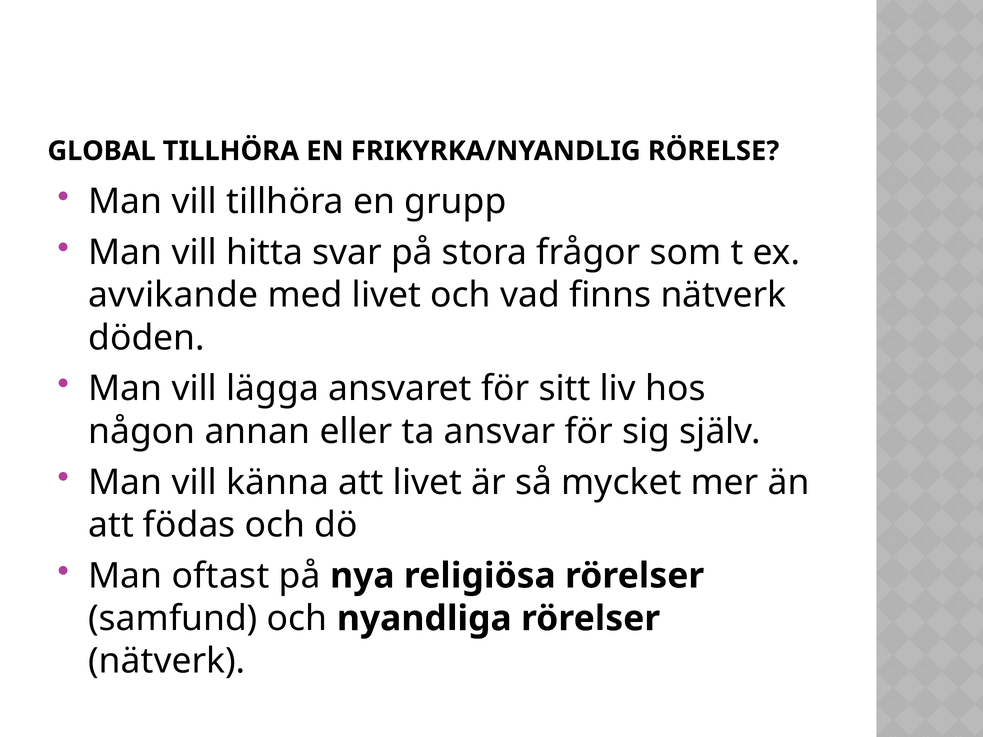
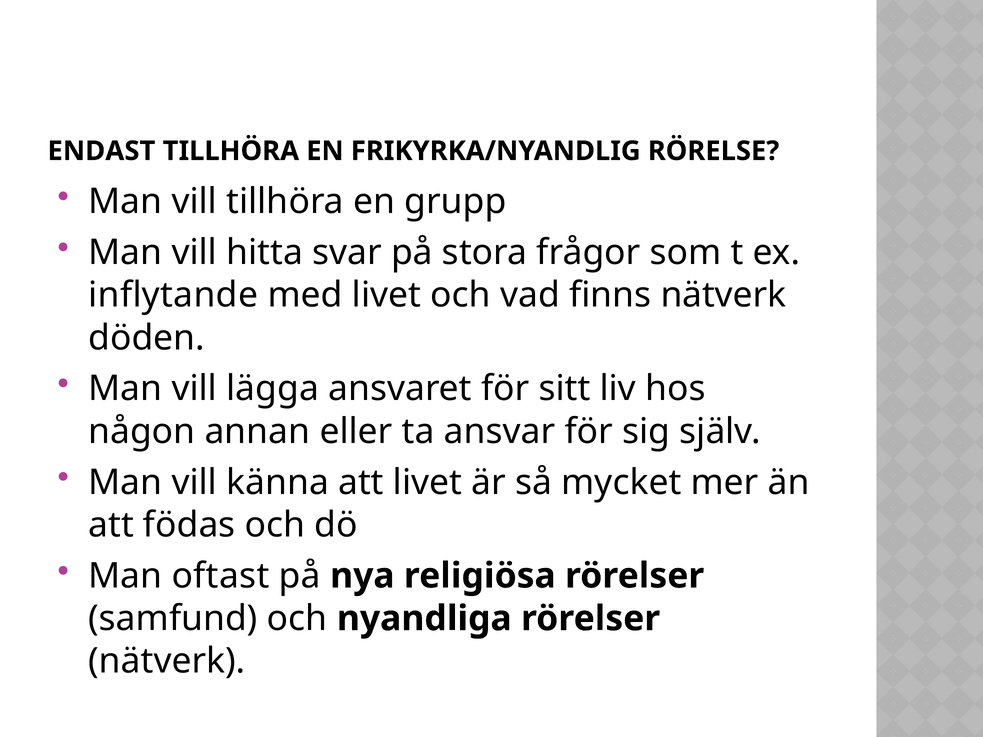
GLOBAL: GLOBAL -> ENDAST (101, 151)
avvikande: avvikande -> inflytande (173, 295)
